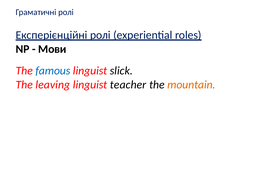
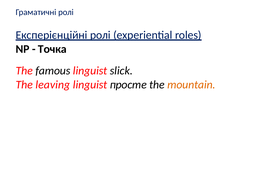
Мови: Мови -> Точка (52, 49)
famous colour: blue -> black (53, 71)
teacher: teacher -> просте (128, 85)
